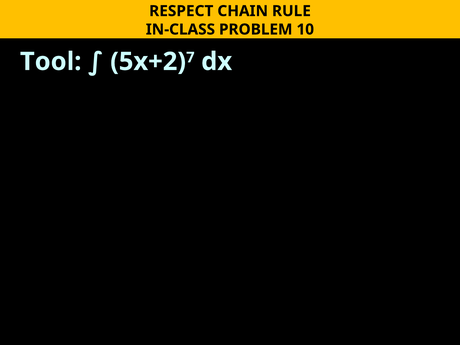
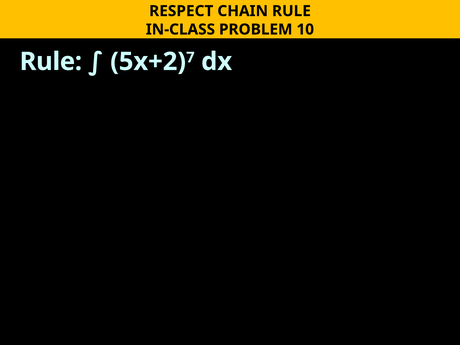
Tool: Tool -> Rule (51, 62)
